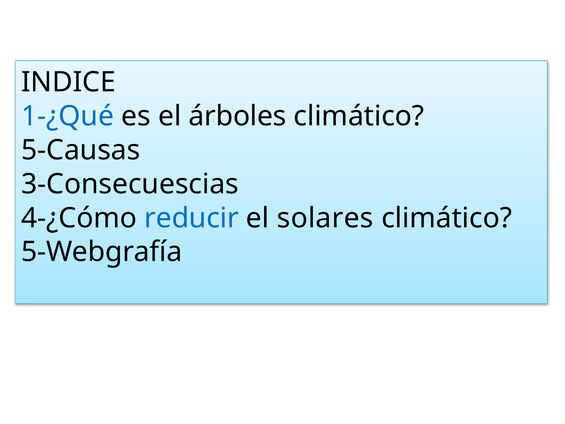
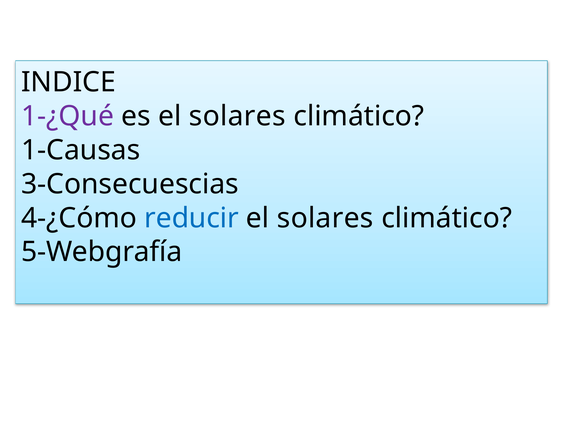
1-¿Qué colour: blue -> purple (68, 116)
es el árboles: árboles -> solares (237, 116)
5-Causas: 5-Causas -> 1-Causas (81, 150)
